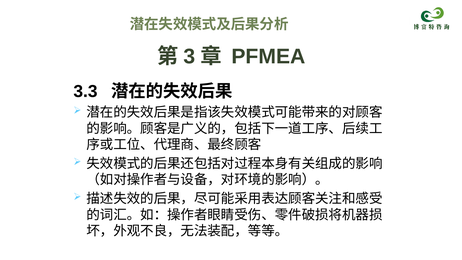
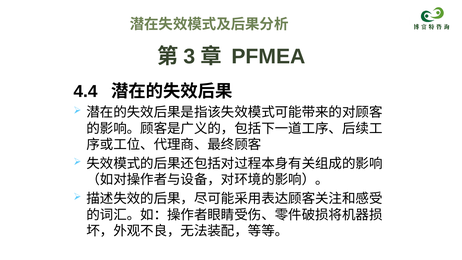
3.3: 3.3 -> 4.4 (85, 91)
